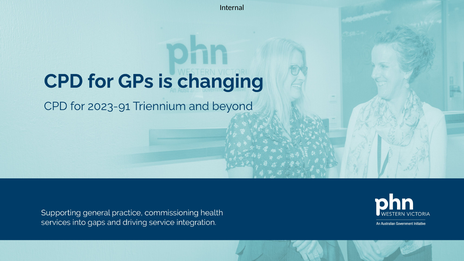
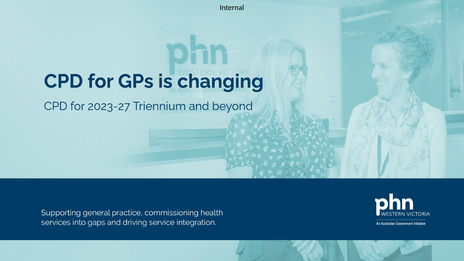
2023-91: 2023-91 -> 2023-27 (109, 106)
